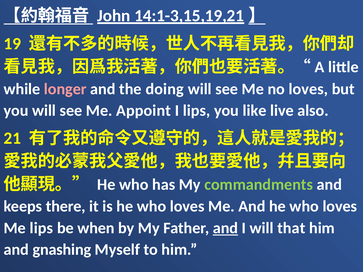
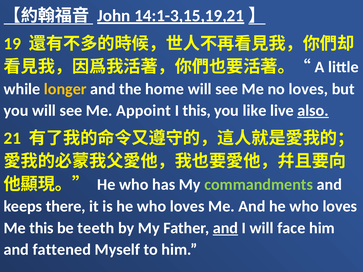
longer colour: pink -> yellow (65, 89)
doing: doing -> home (165, 89)
I lips: lips -> this (197, 111)
also underline: none -> present (313, 111)
Me lips: lips -> this (42, 228)
when: when -> teeth (96, 228)
that: that -> face (291, 228)
gnashing: gnashing -> fattened (62, 250)
